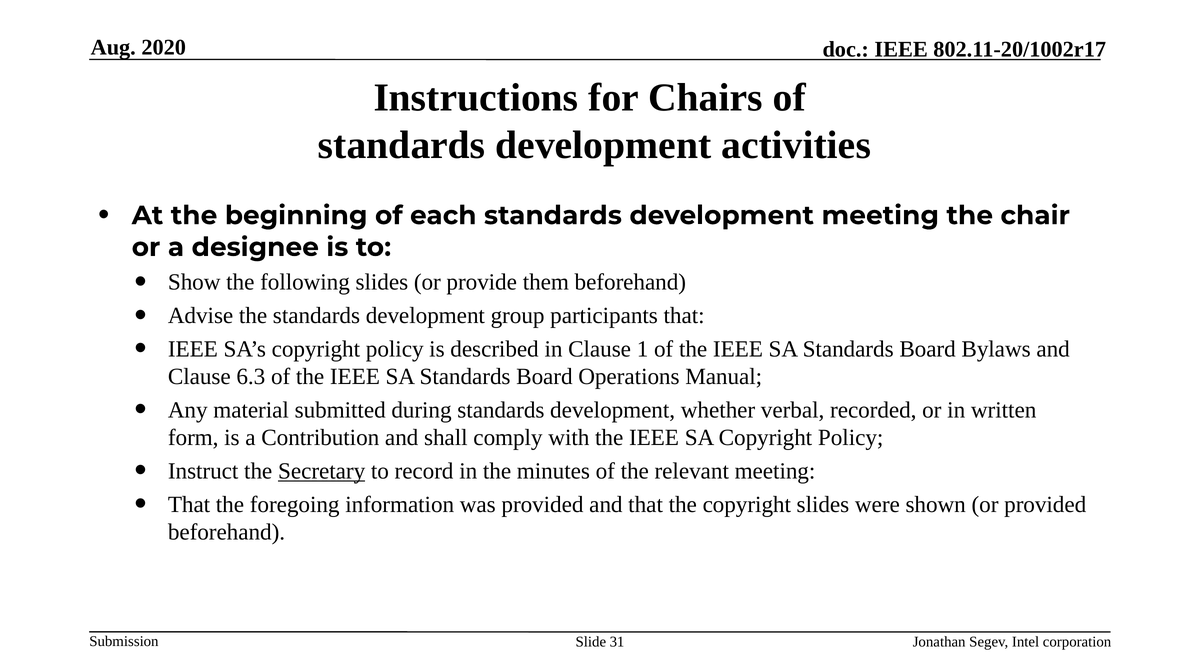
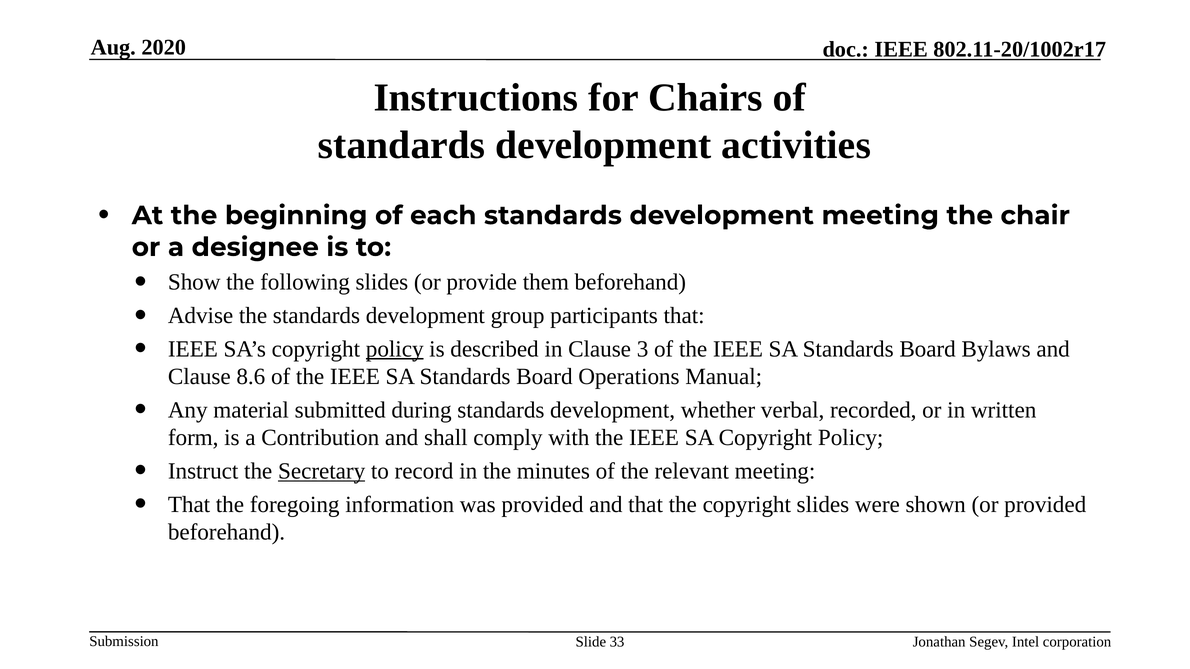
policy underline: none -> present (395, 349)
1: 1 -> 3 (643, 349)
6.3: 6.3 -> 8.6 (251, 377)
31: 31 -> 33 (617, 642)
